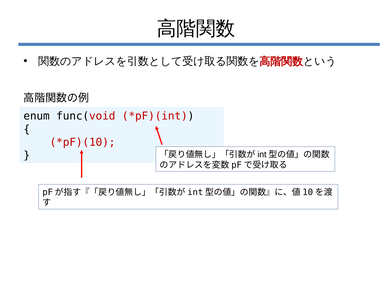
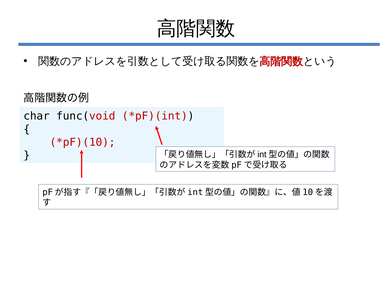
enum: enum -> char (37, 116)
